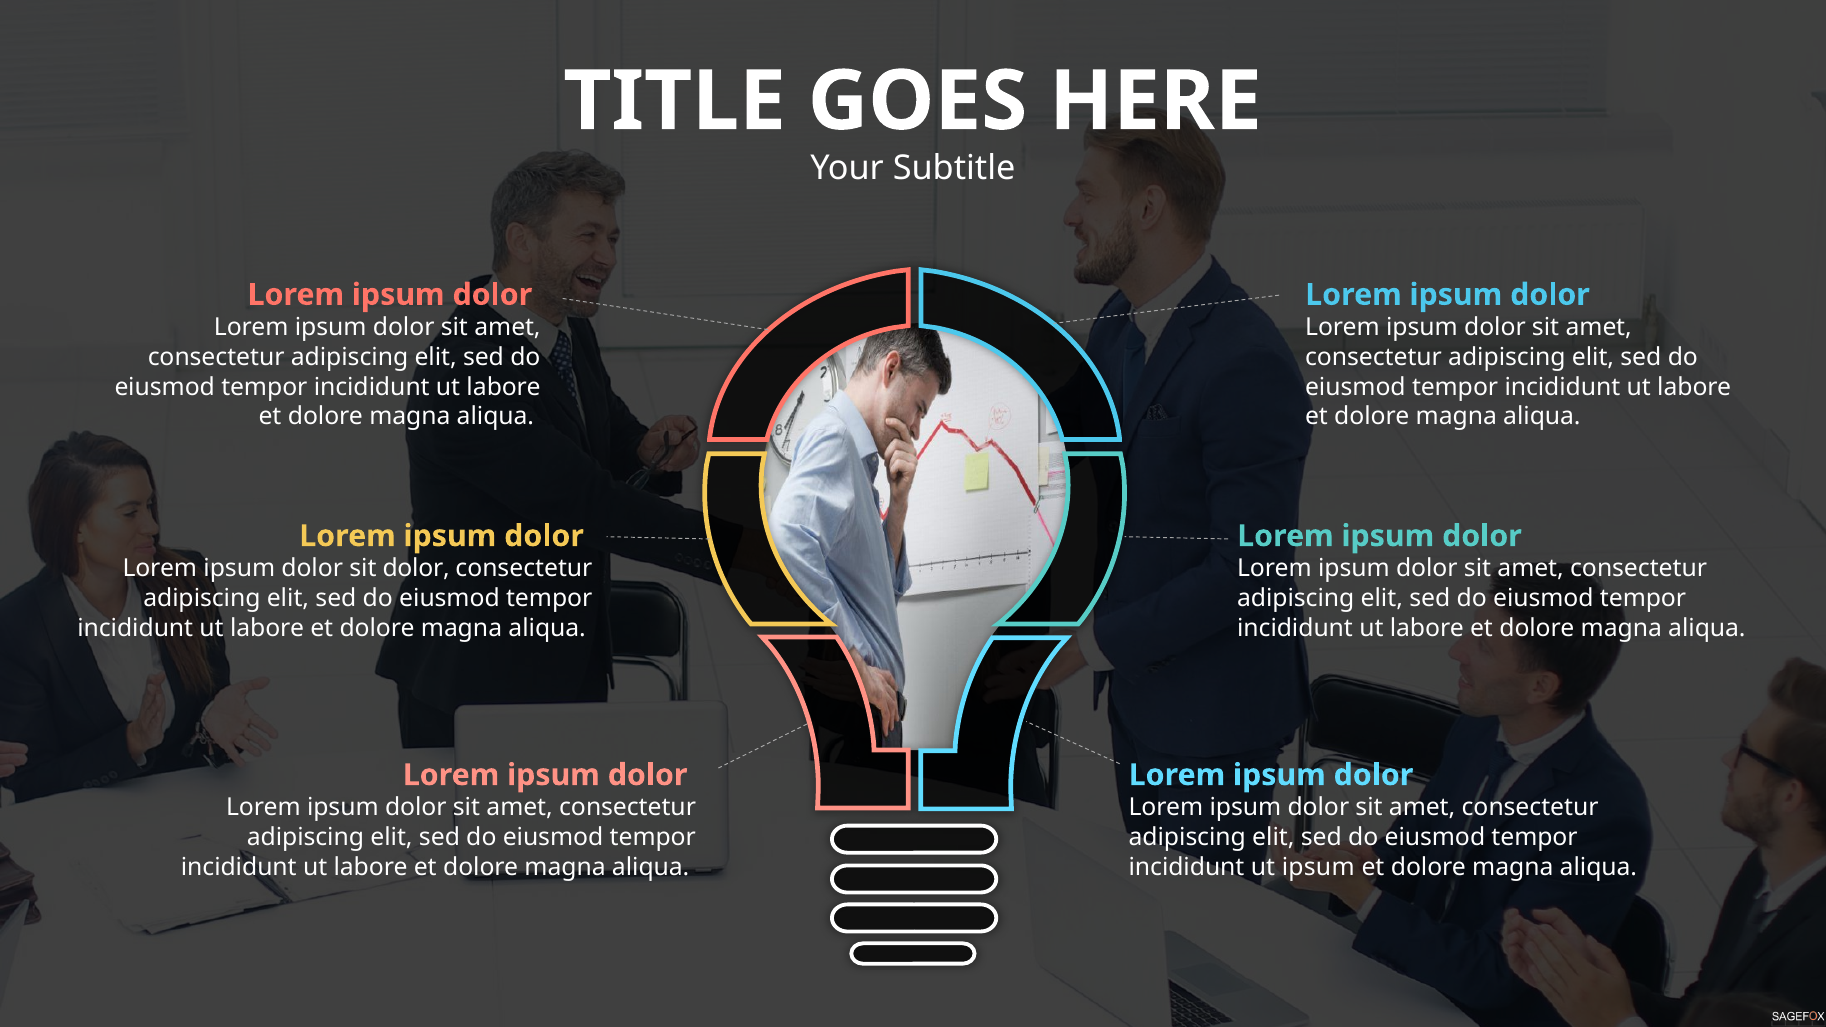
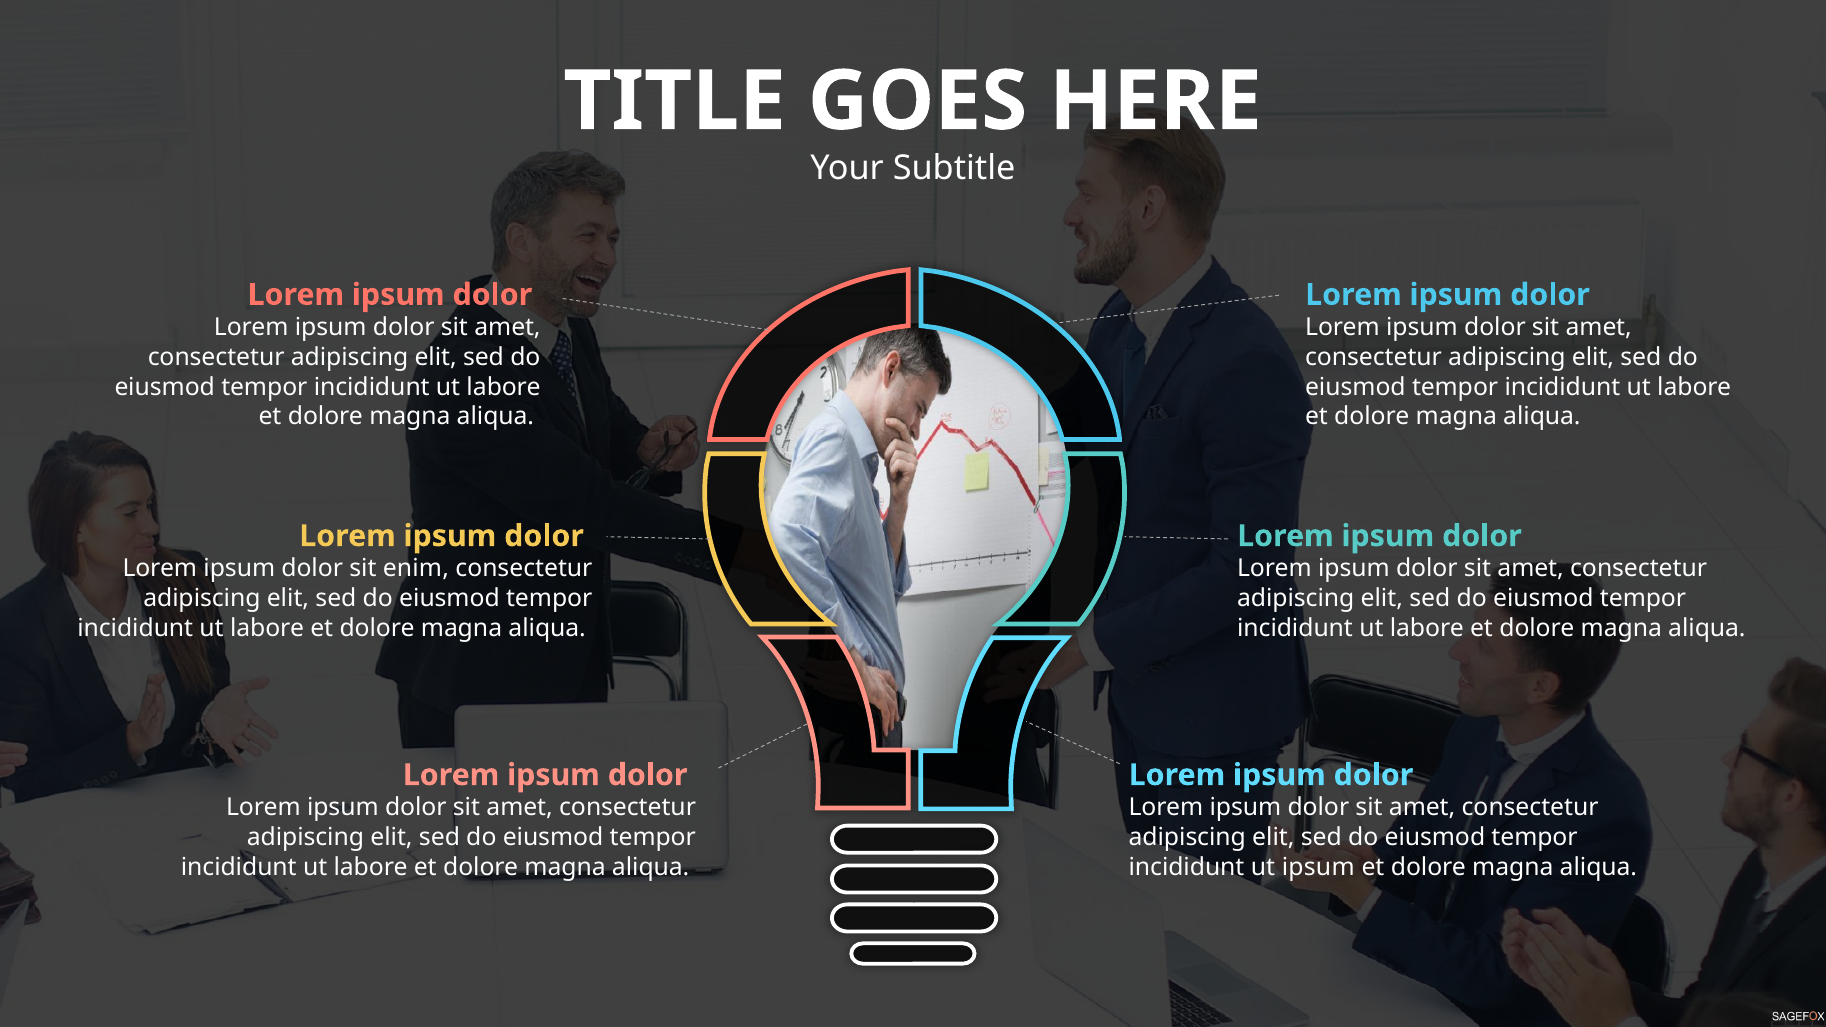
sit dolor: dolor -> enim (416, 569)
